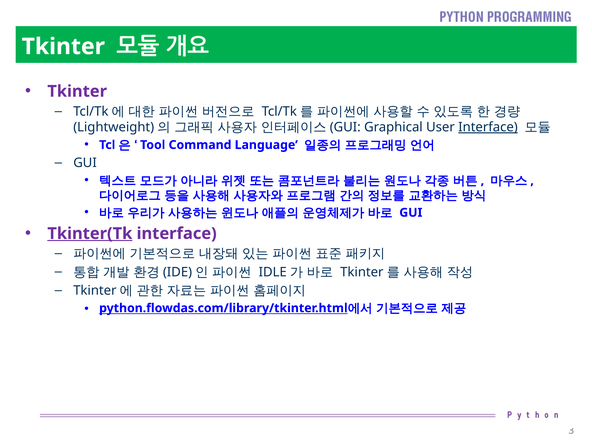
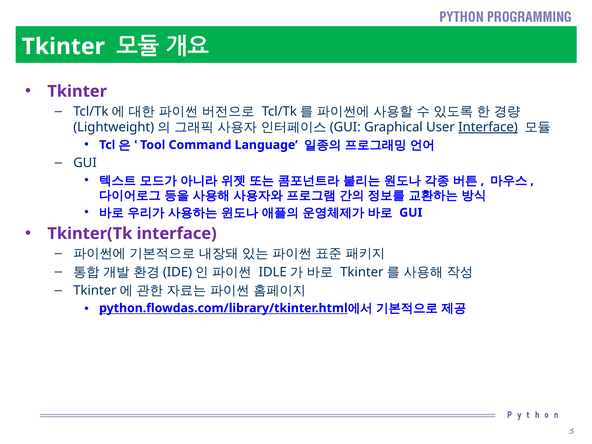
Tkinter(Tk underline: present -> none (90, 234)
